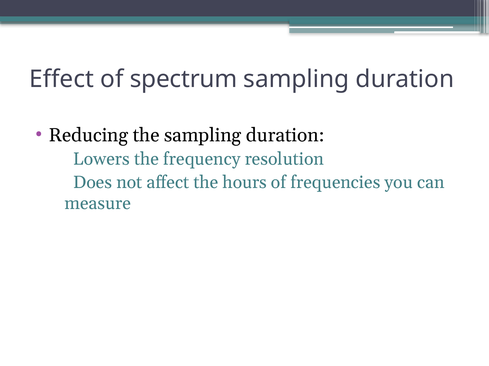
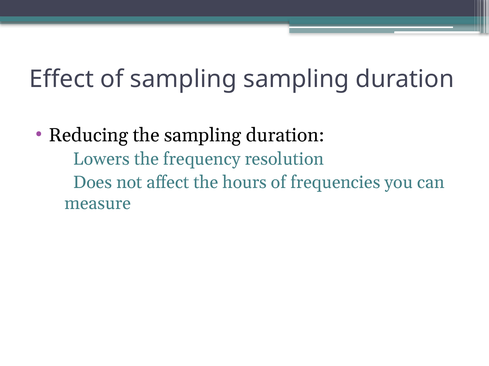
of spectrum: spectrum -> sampling (183, 79)
